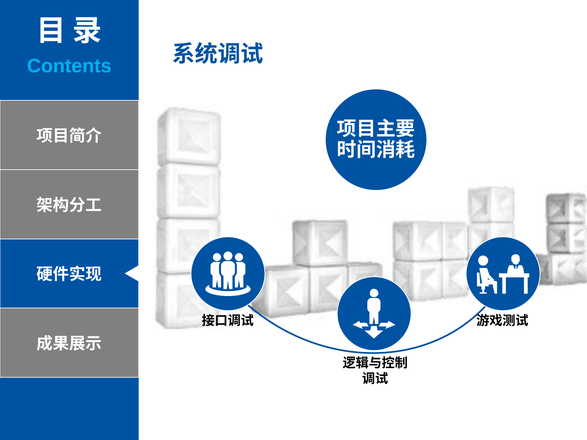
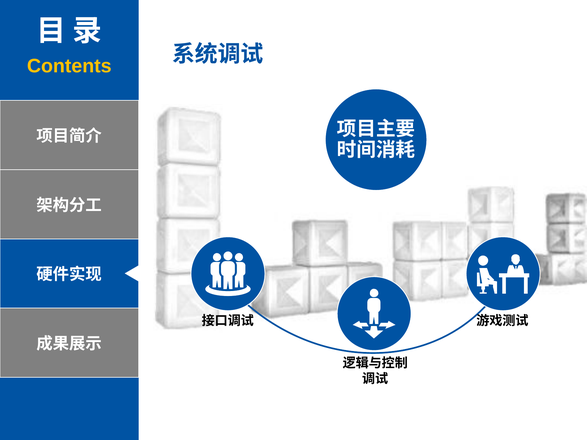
Contents colour: light blue -> yellow (69, 66)
